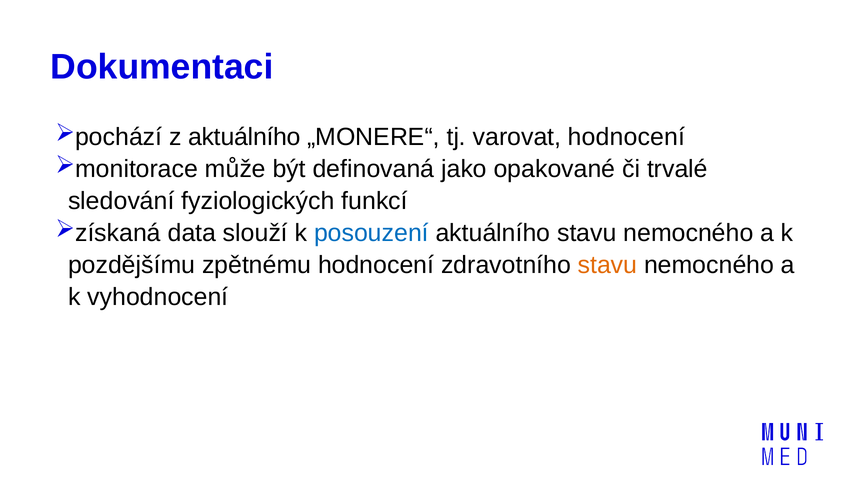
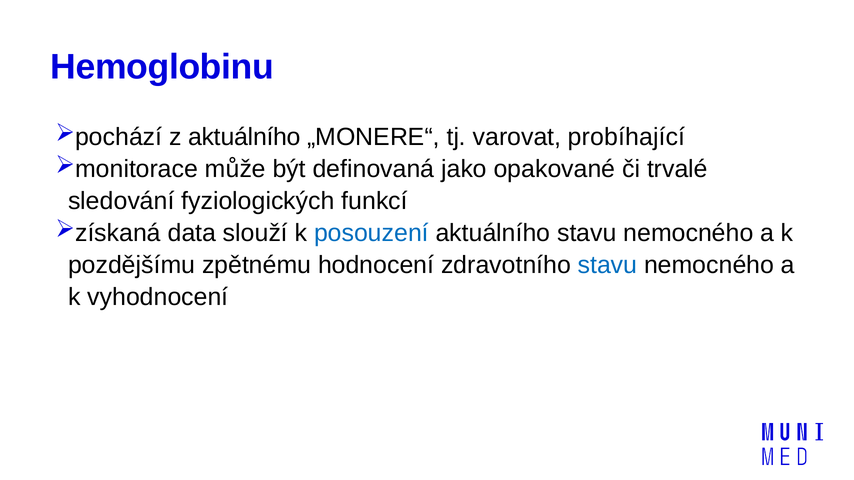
Dokumentaci: Dokumentaci -> Hemoglobinu (162, 67)
varovat hodnocení: hodnocení -> probíhající (627, 137)
stavu colour: orange -> blue (607, 265)
